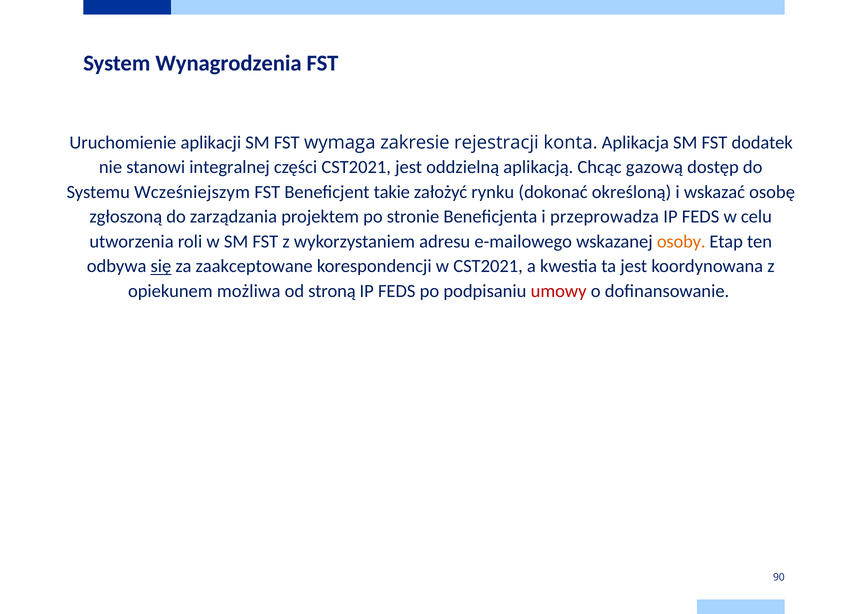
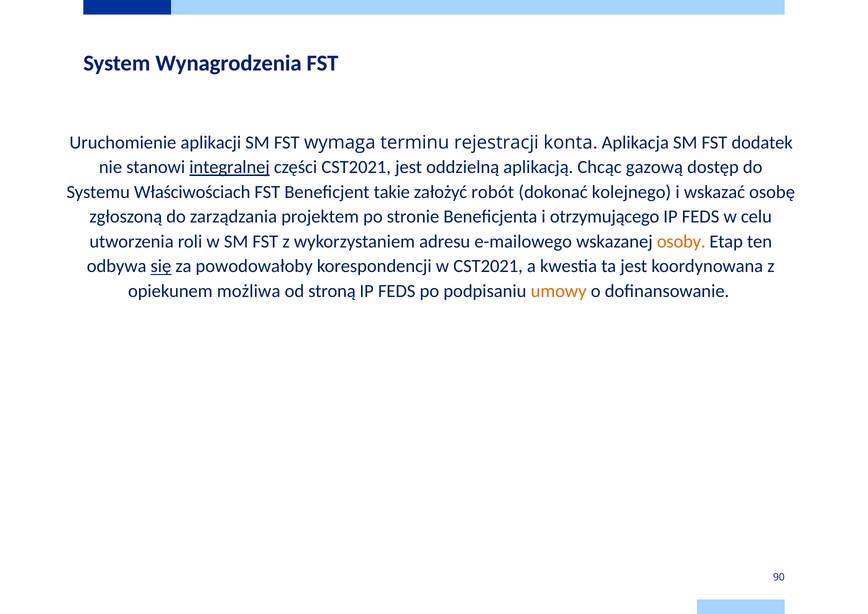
zakresie: zakresie -> terminu (415, 142)
integralnej underline: none -> present (230, 167)
Wcześniejszym: Wcześniejszym -> Właściwościach (192, 192)
rynku: rynku -> robót (493, 192)
określoną: określoną -> kolejnego (632, 192)
przeprowadza: przeprowadza -> otrzymującego (605, 217)
zaakceptowane: zaakceptowane -> powodowałoby (254, 266)
umowy colour: red -> orange (559, 291)
